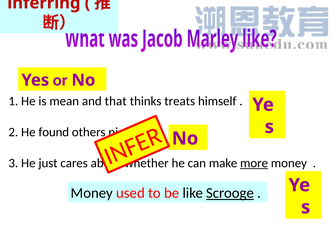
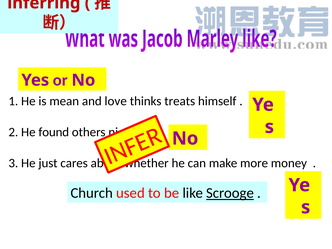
that: that -> love (116, 101)
more underline: present -> none (254, 163)
Money: Money -> Church (92, 193)
